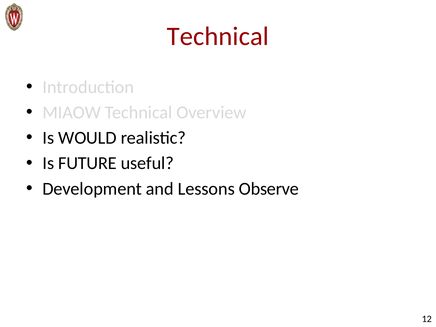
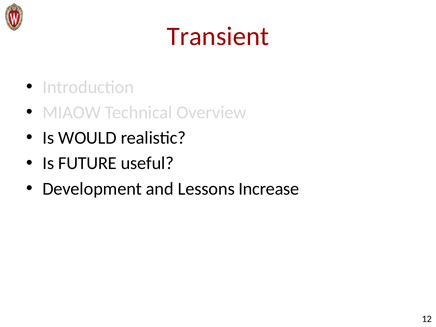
Technical: Technical -> Transient (218, 36)
Observe: Observe -> Increase (269, 189)
